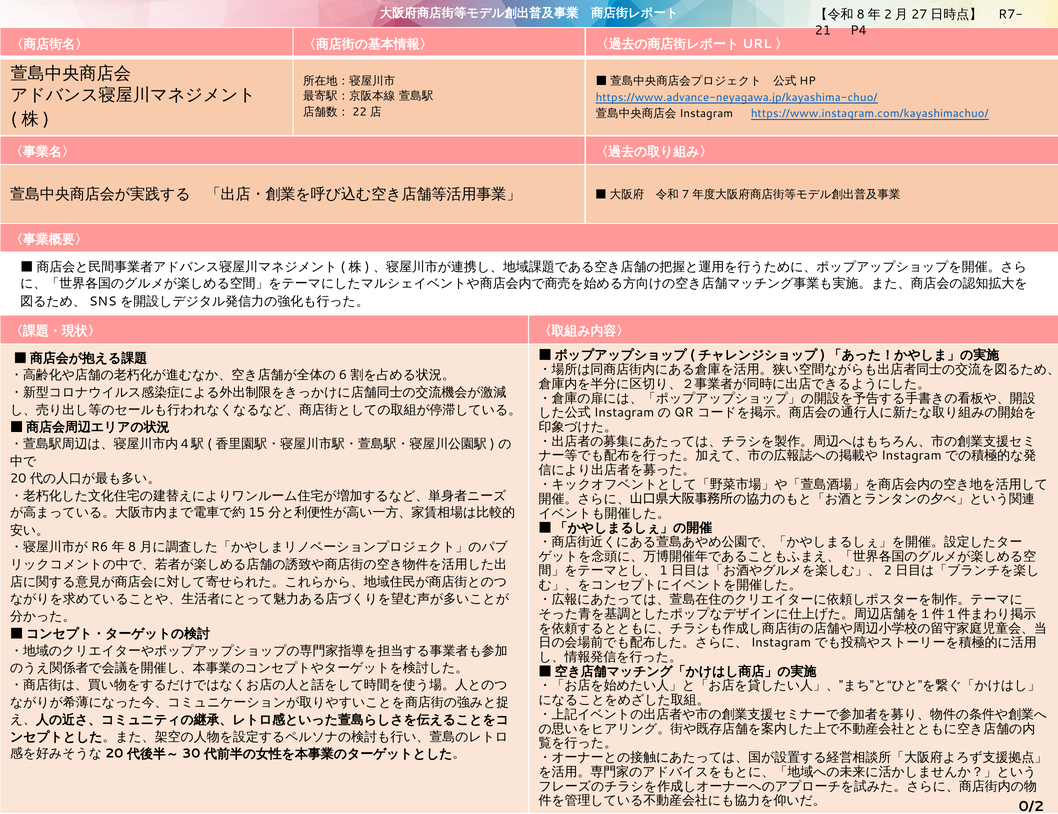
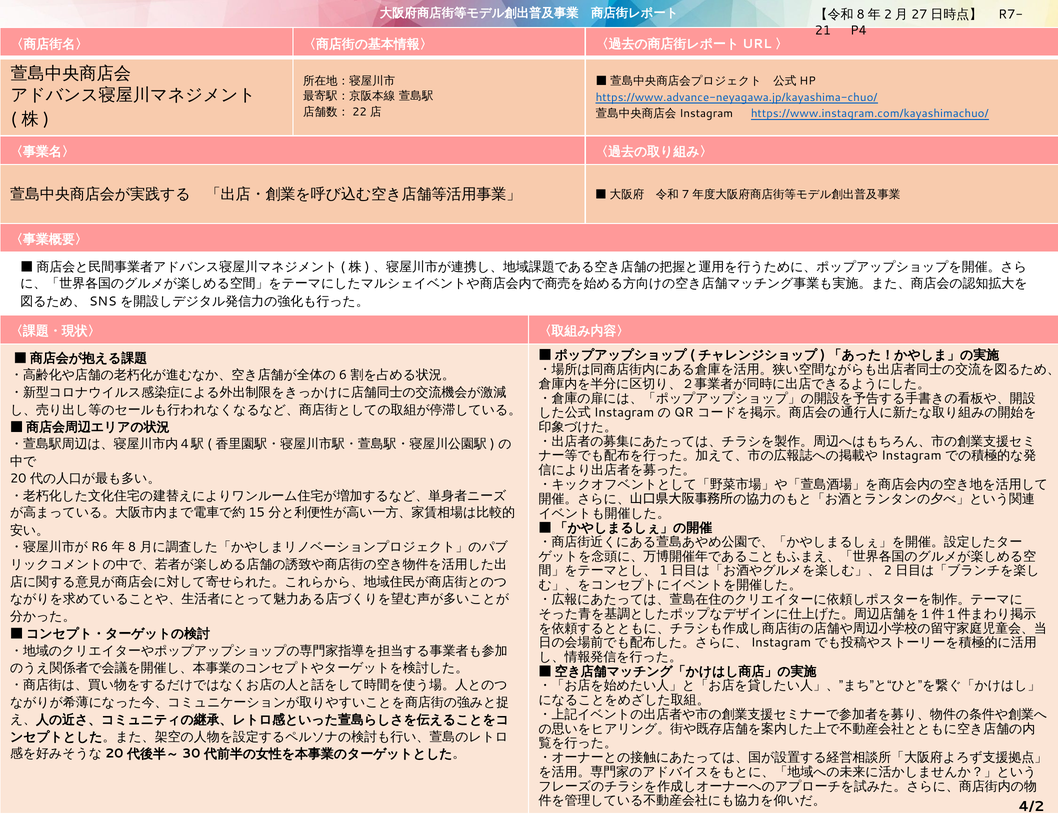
0/2: 0/2 -> 4/2 (1031, 806)
